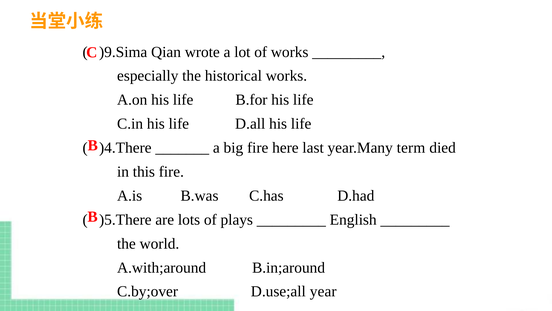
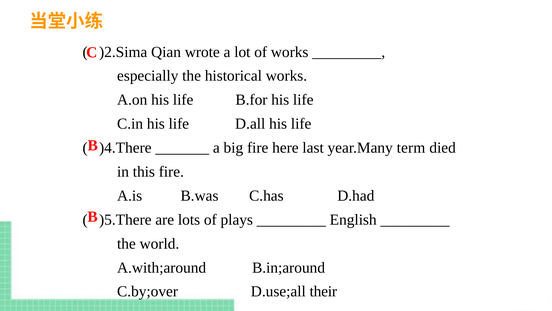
)9.Sima: )9.Sima -> )2.Sima (123, 52)
year: year -> their (323, 291)
